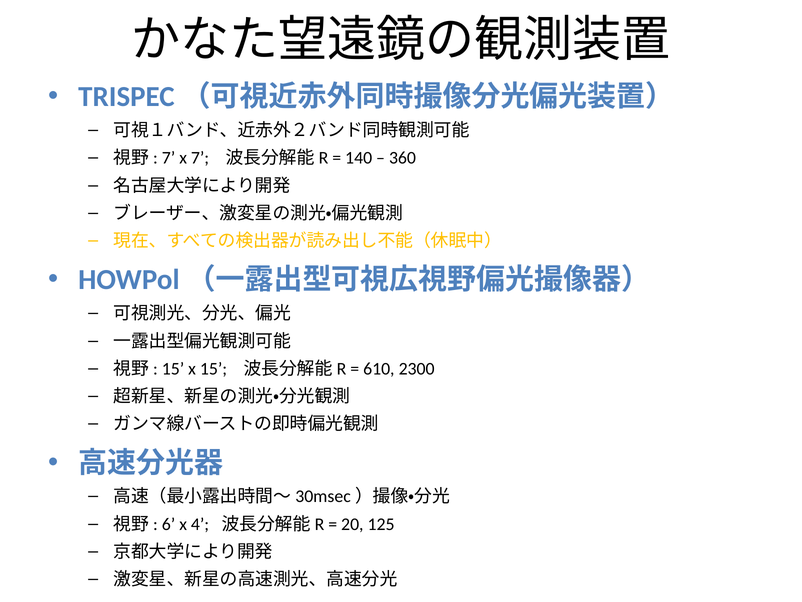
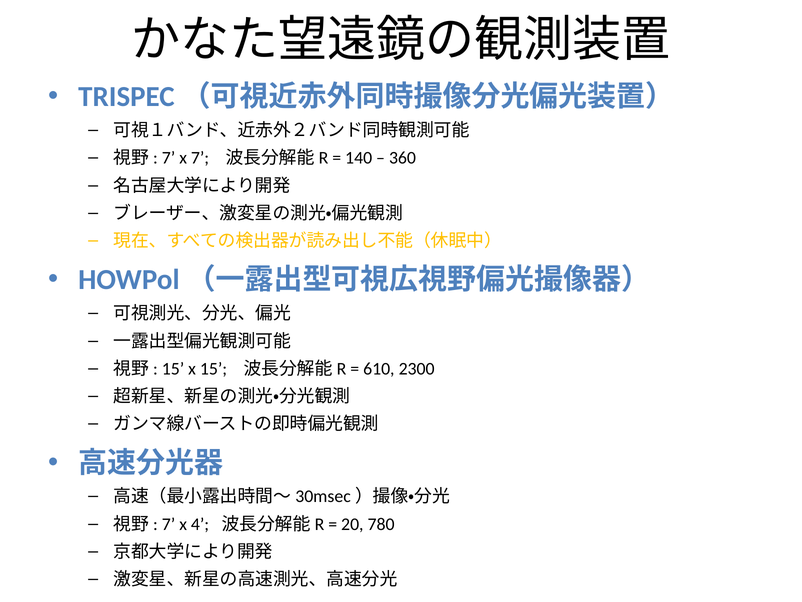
6: 6 -> 7 (169, 524)
125: 125 -> 780 (381, 524)
